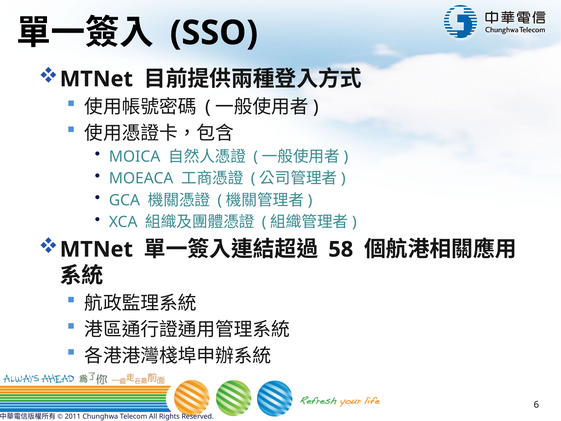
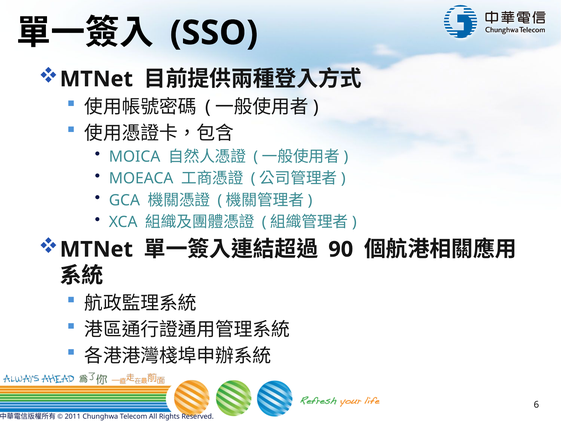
58: 58 -> 90 (341, 249)
